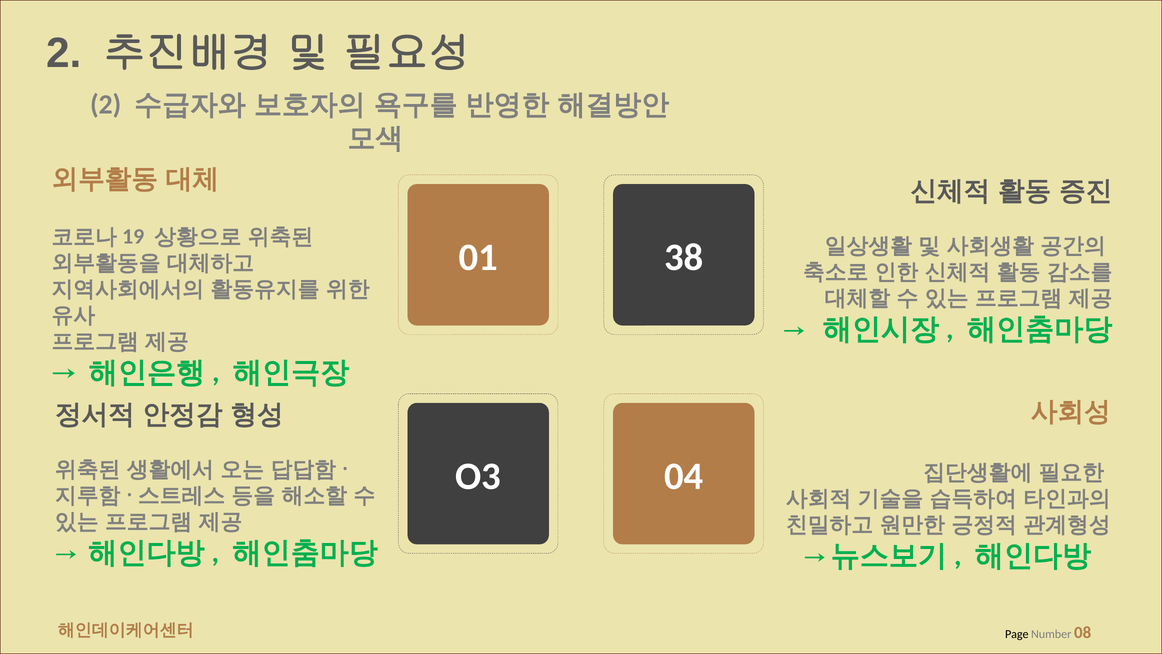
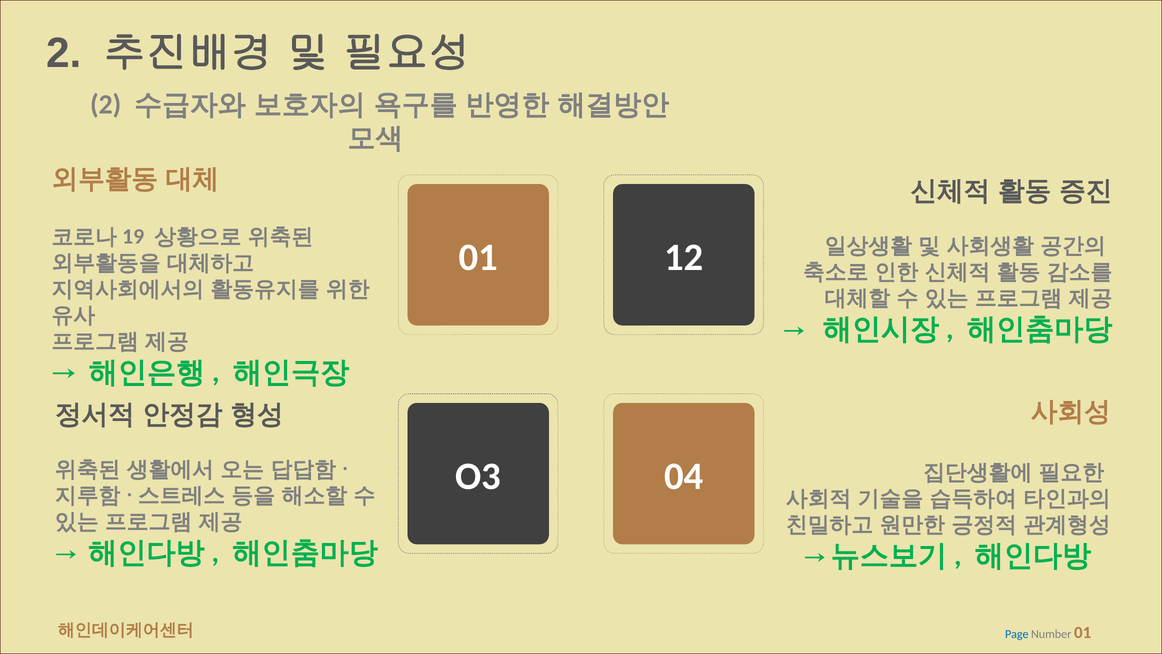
38: 38 -> 12 (684, 257)
Page colour: black -> blue (1017, 634)
Number 08: 08 -> 01 (1083, 632)
